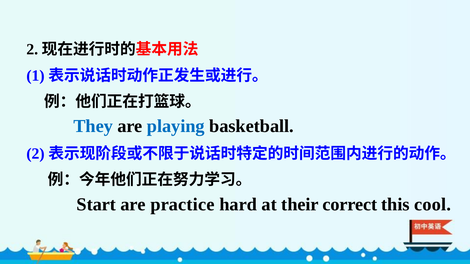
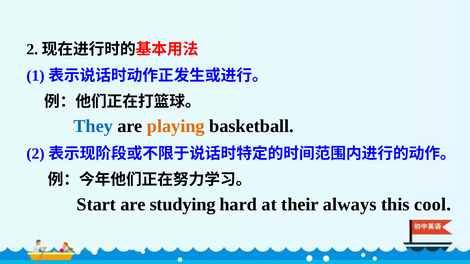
playing colour: blue -> orange (176, 127)
practice: practice -> studying (183, 205)
correct: correct -> always (350, 205)
